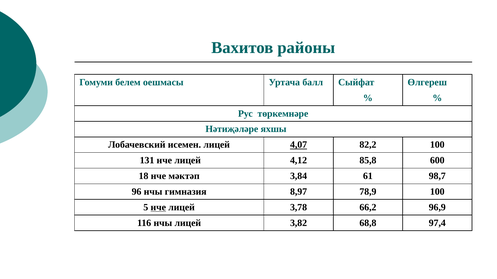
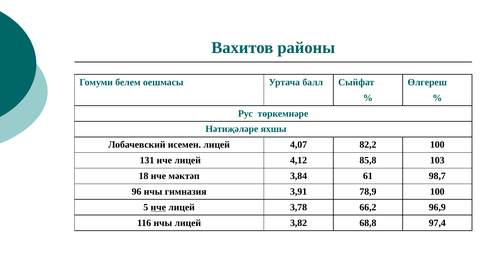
4,07 underline: present -> none (299, 145)
600: 600 -> 103 (437, 161)
8,97: 8,97 -> 3,91 (299, 192)
